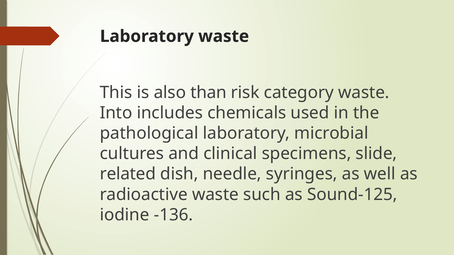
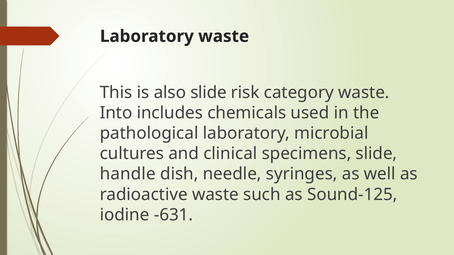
also than: than -> slide (209, 93)
related: related -> handle (128, 174)
-136: -136 -> -631 (173, 215)
